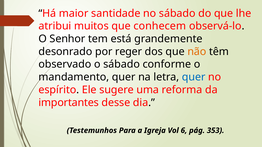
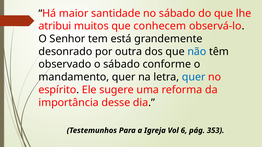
reger: reger -> outra (129, 52)
não colour: orange -> blue (197, 52)
importantes: importantes -> importância (69, 103)
